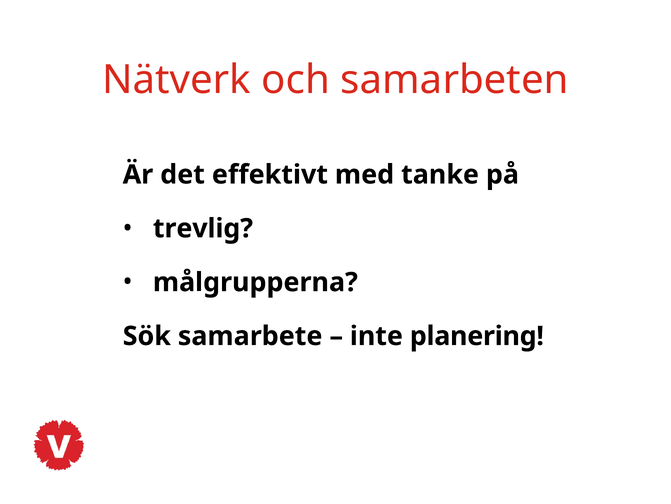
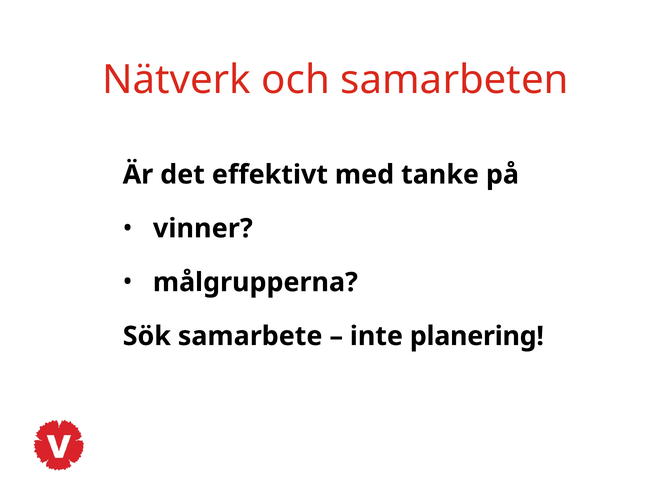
trevlig: trevlig -> vinner (203, 228)
